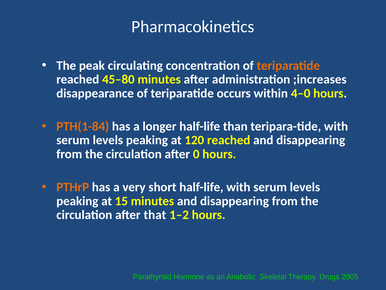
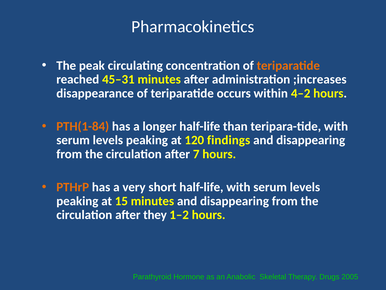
45–80: 45–80 -> 45–31 (118, 79)
4–0: 4–0 -> 4–2 (301, 93)
120 reached: reached -> findings (229, 140)
0: 0 -> 7 (196, 154)
that: that -> they (155, 215)
